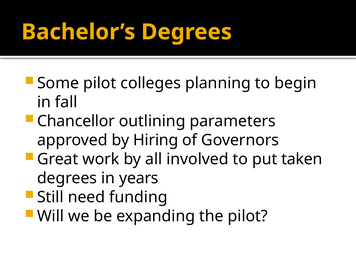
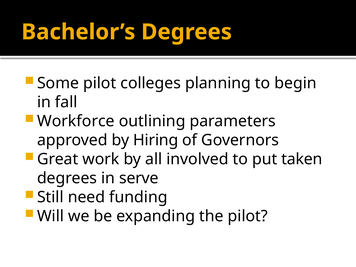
Chancellor: Chancellor -> Workforce (76, 121)
years: years -> serve (139, 178)
